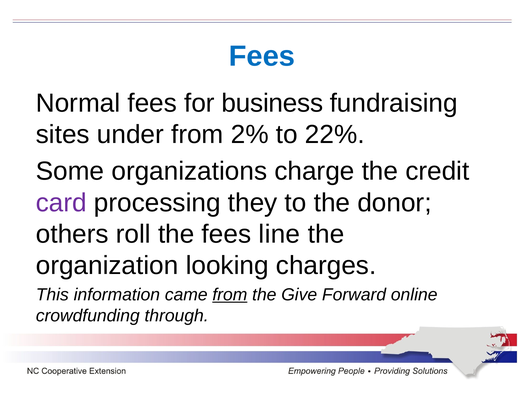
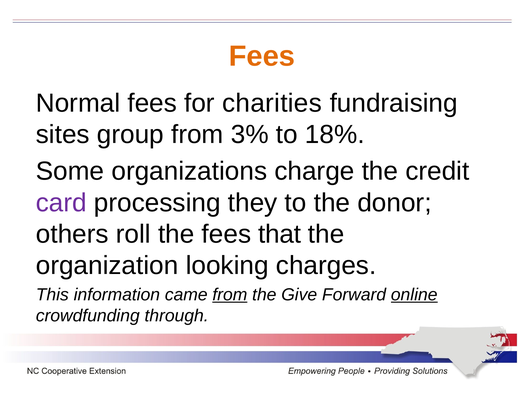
Fees colour: blue -> orange (262, 56)
business: business -> charities (272, 103)
under: under -> group (130, 135)
2%: 2% -> 3% (250, 135)
22%: 22% -> 18% (335, 135)
line: line -> that (280, 234)
online underline: none -> present (414, 295)
